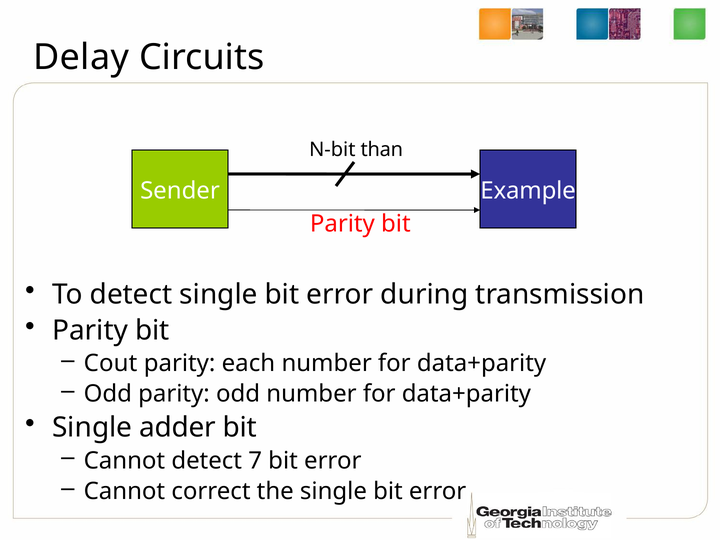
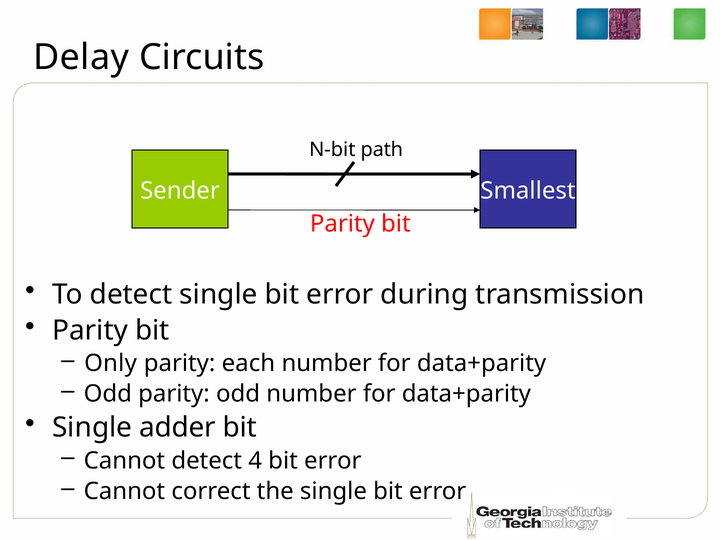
than: than -> path (382, 150)
Example: Example -> Smallest (528, 191)
Cout: Cout -> Only (111, 363)
7: 7 -> 4 (255, 461)
